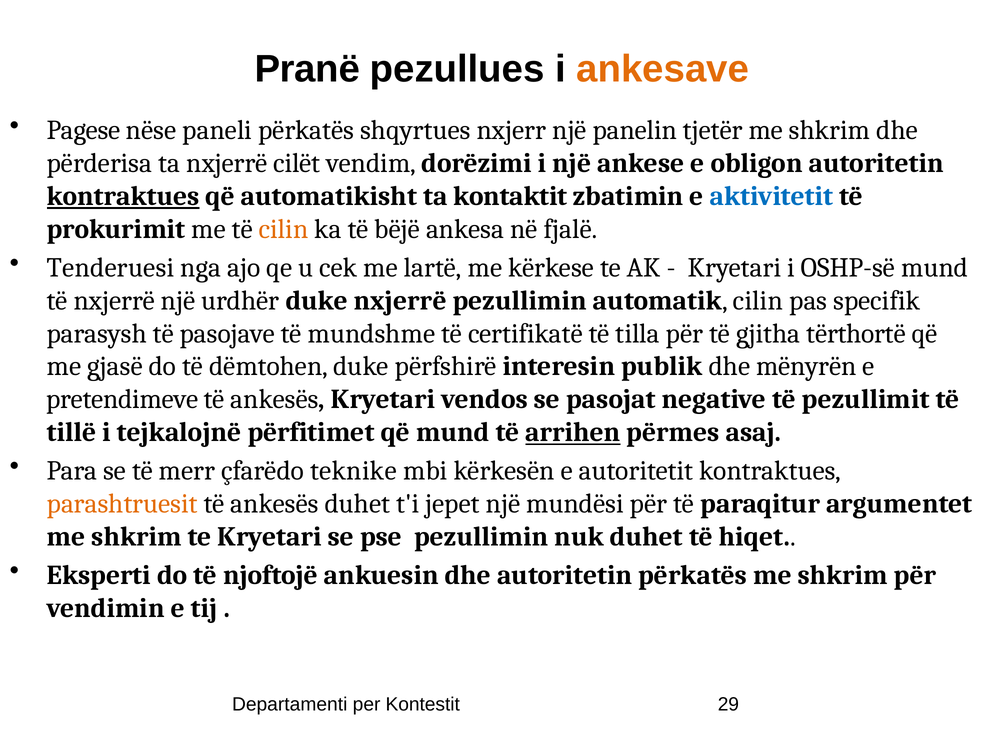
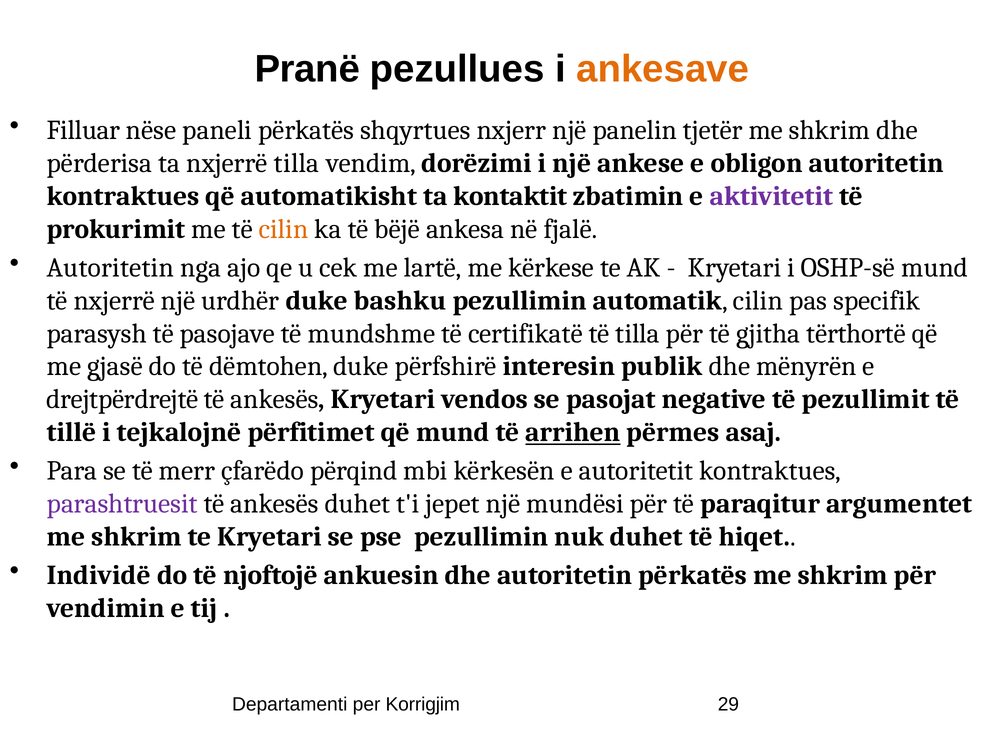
Pagese: Pagese -> Filluar (83, 130)
nxjerrë cilët: cilët -> tilla (297, 163)
kontraktues underline: present -> none (123, 196)
aktivitetit colour: blue -> purple (771, 196)
Tenderuesi: Tenderuesi -> Autoritetin (110, 268)
duke nxjerrë: nxjerrë -> bashku (400, 301)
pretendimeve: pretendimeve -> drejtpërdrejtë (122, 399)
teknike: teknike -> përqind (354, 471)
parashtruesit colour: orange -> purple (122, 504)
Eksperti: Eksperti -> Individë (99, 575)
Kontestit: Kontestit -> Korrigjim (423, 705)
